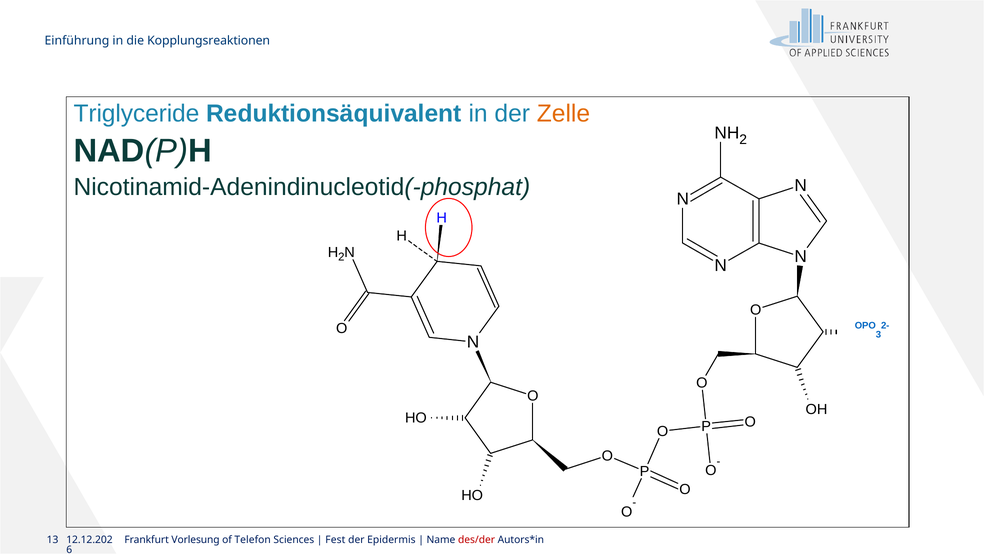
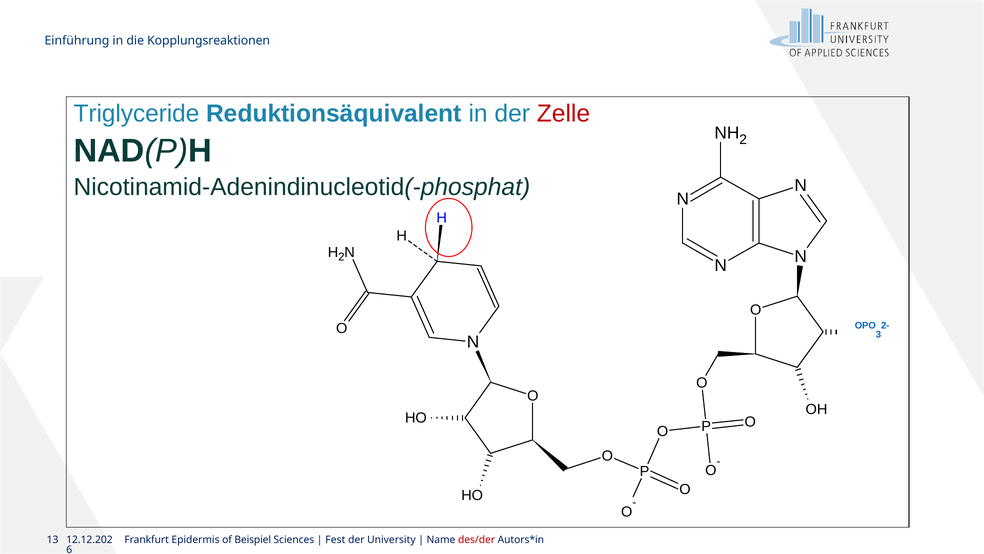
Zelle colour: orange -> red (563, 113)
Vorlesung: Vorlesung -> Epidermis (196, 539)
Telefon: Telefon -> Beispiel (253, 539)
Epidermis: Epidermis -> University (391, 539)
